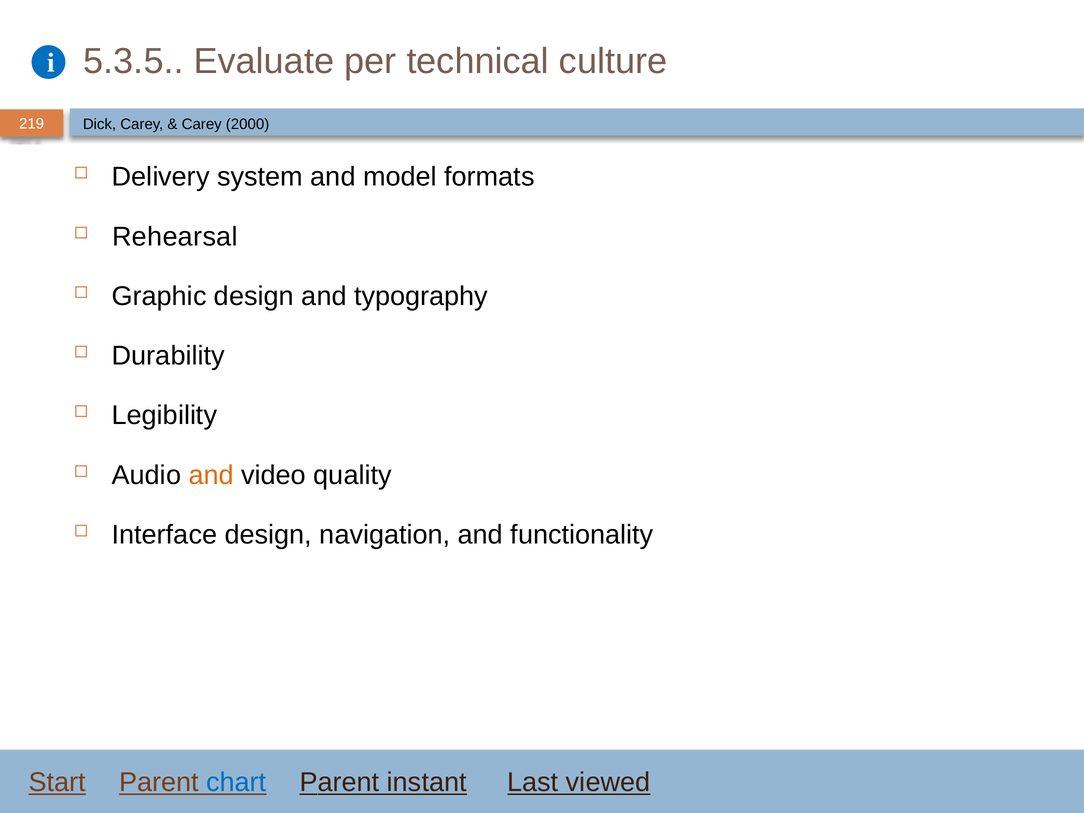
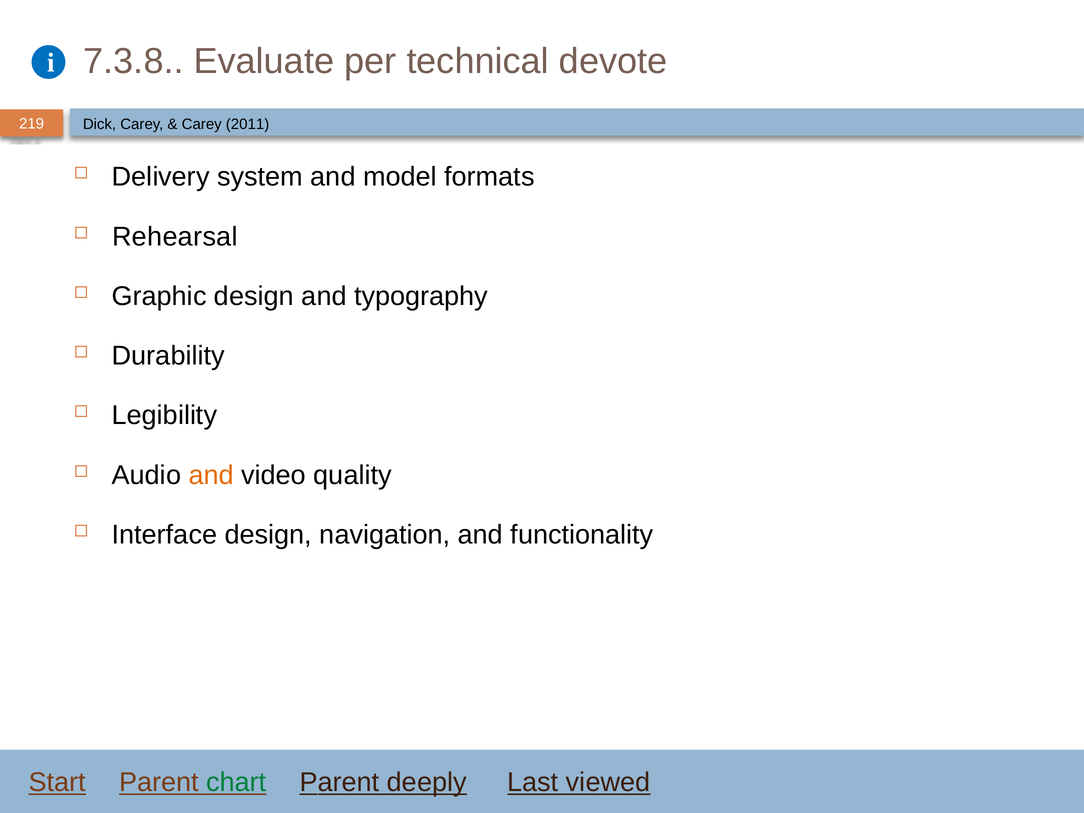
5.3.5: 5.3.5 -> 7.3.8 (133, 61)
culture: culture -> devote (613, 61)
2000: 2000 -> 2011 (248, 124)
chart colour: blue -> green (236, 782)
instant: instant -> deeply (427, 782)
